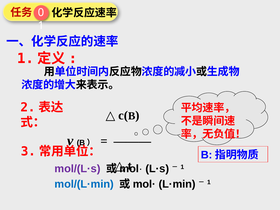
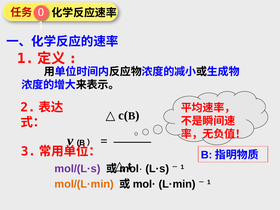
mol/(L·min colour: blue -> orange (84, 184)
